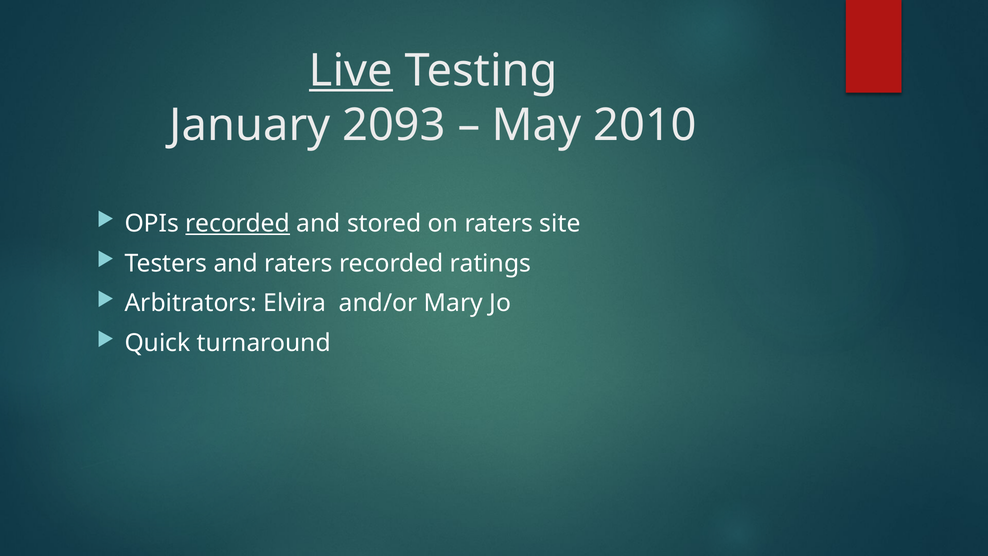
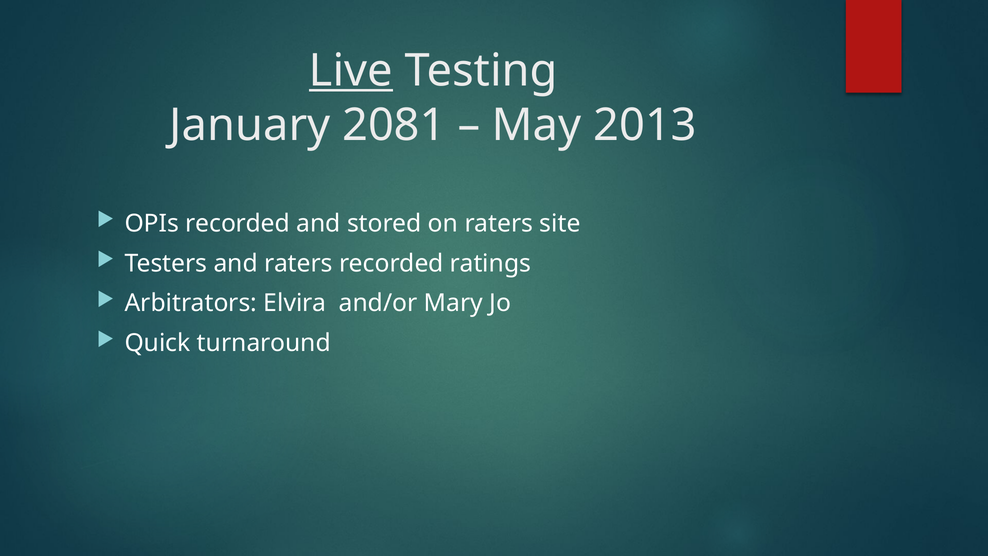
2093: 2093 -> 2081 (394, 125)
2010: 2010 -> 2013 (645, 125)
recorded underline: present -> none (238, 223)
